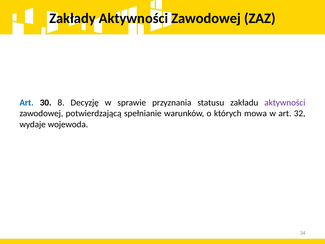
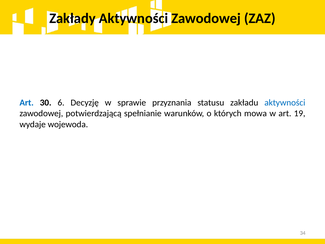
8: 8 -> 6 (61, 102)
aktywności colour: purple -> blue (285, 102)
32: 32 -> 19 (300, 113)
